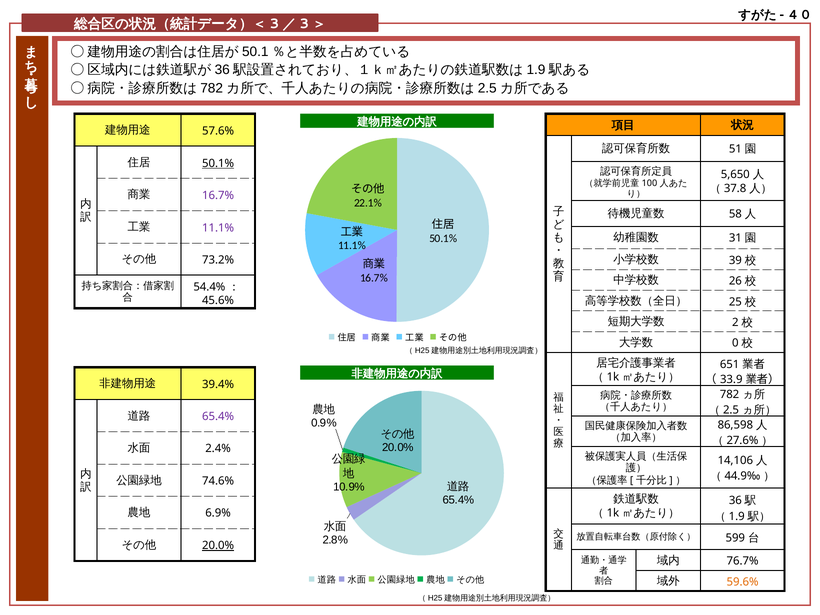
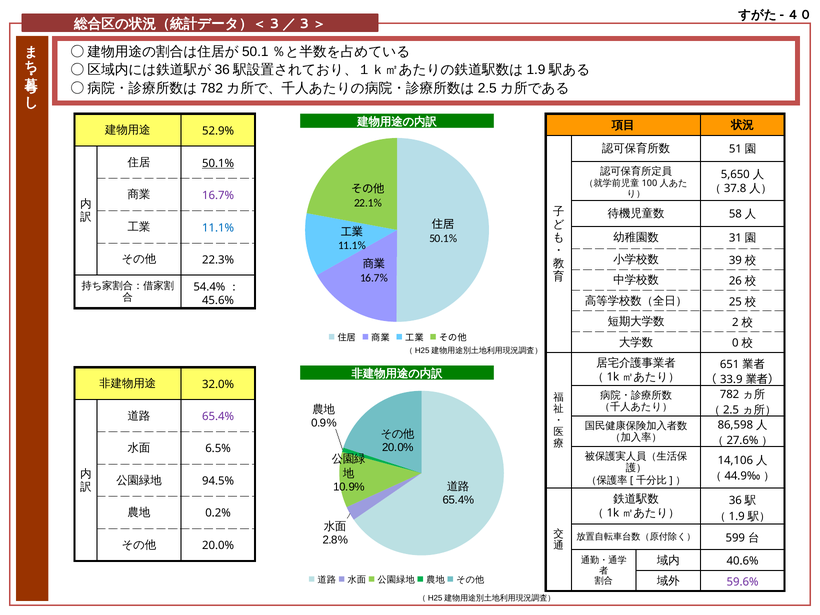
57.6%: 57.6% -> 52.9% (218, 131)
11.1% colour: purple -> blue (218, 228)
73.2%: 73.2% -> 22.3% (218, 260)
39.4%: 39.4% -> 32.0% (218, 385)
2.4%: 2.4% -> 6.5% (218, 449)
74.6%: 74.6% -> 94.5% (218, 481)
6.9%: 6.9% -> 0.2% (218, 513)
20.0% underline: present -> none (218, 546)
76.7%: 76.7% -> 40.6% (743, 561)
59.6% colour: orange -> purple (743, 582)
